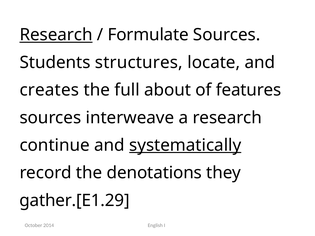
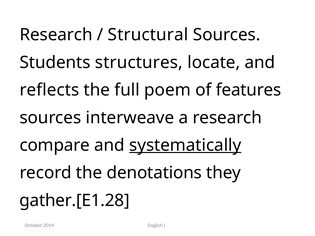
Research underline: present -> none (56, 35)
Formulate: Formulate -> Structural (148, 35)
creates: creates -> reflects (49, 90)
about: about -> poem (167, 90)
continue: continue -> compare (55, 145)
gather.[E1.29: gather.[E1.29 -> gather.[E1.28 (74, 201)
